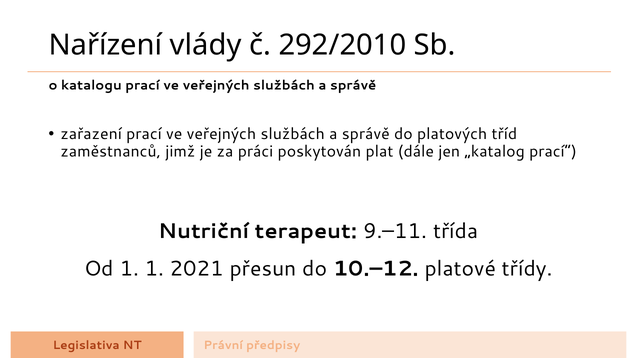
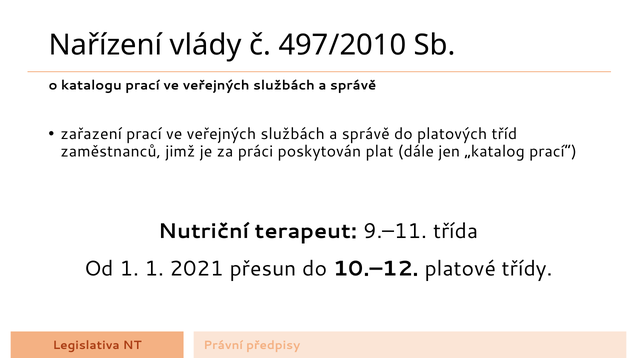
292/2010: 292/2010 -> 497/2010 (342, 45)
